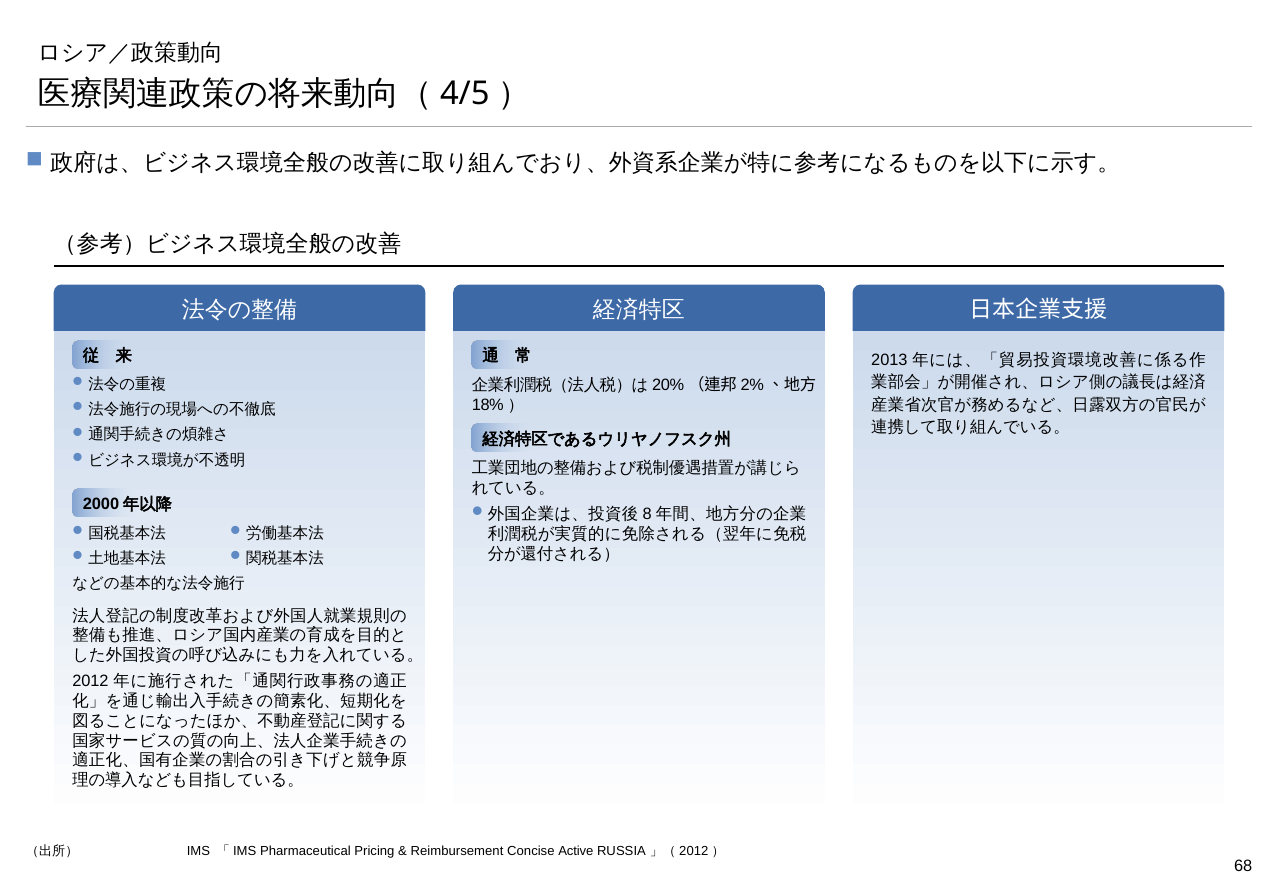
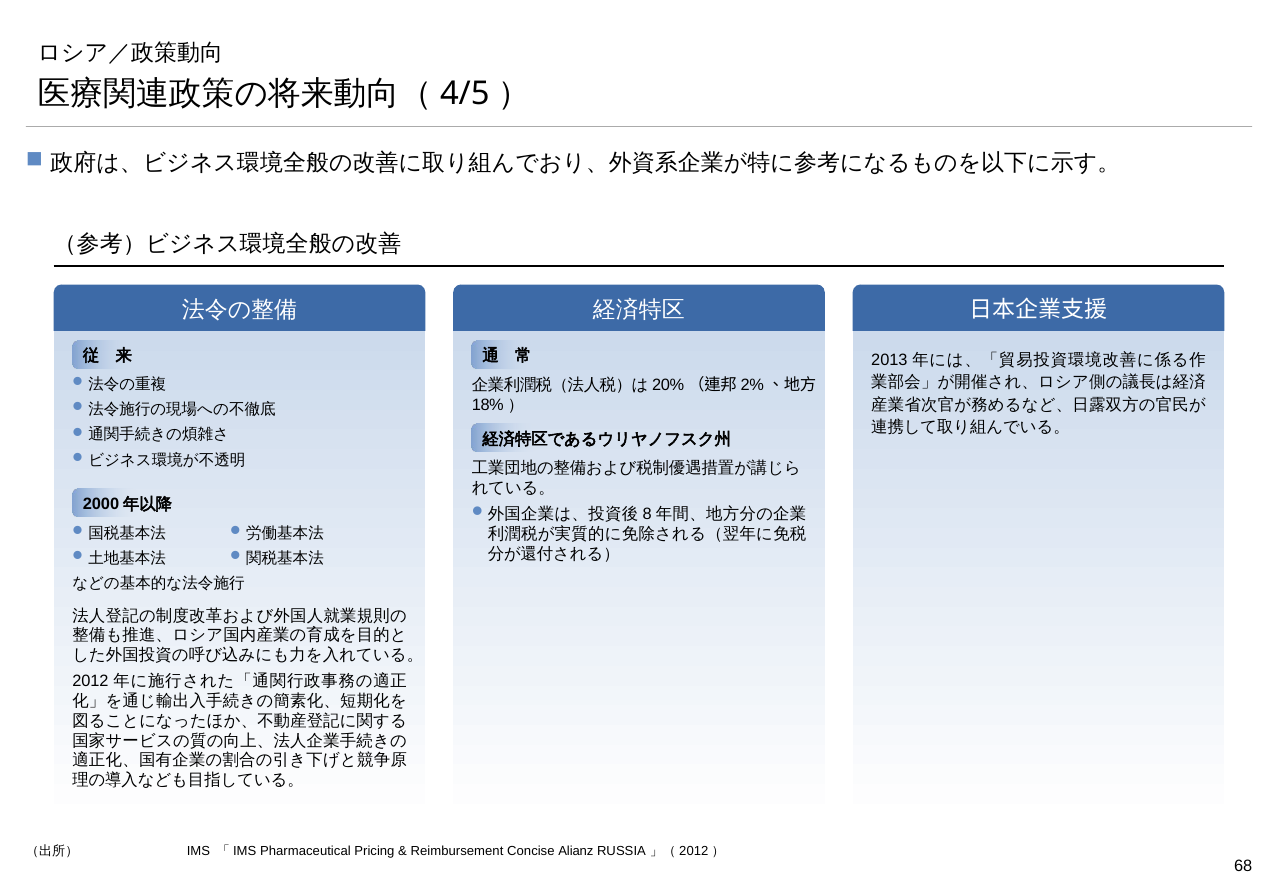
Active: Active -> Alianz (576, 851)
